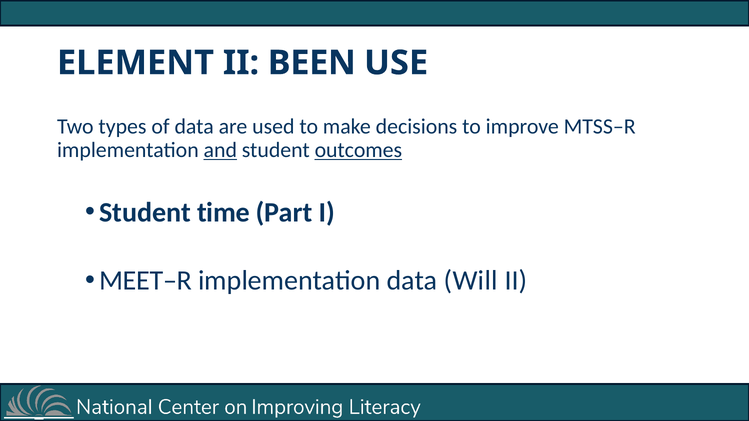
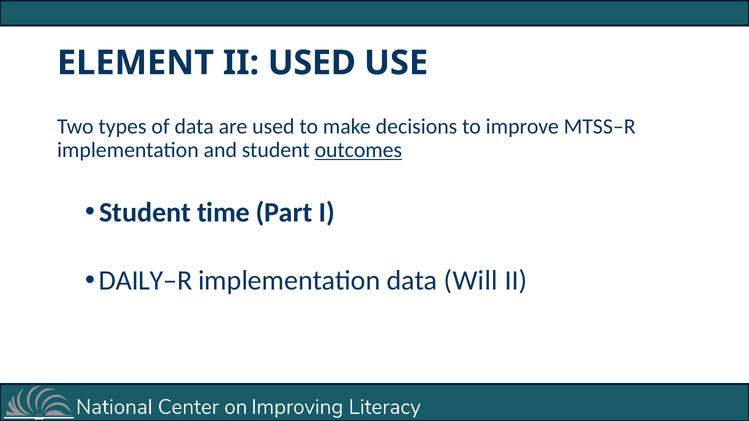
II BEEN: BEEN -> USED (312, 63)
and underline: present -> none (220, 150)
MEET–R: MEET–R -> DAILY–R (146, 281)
